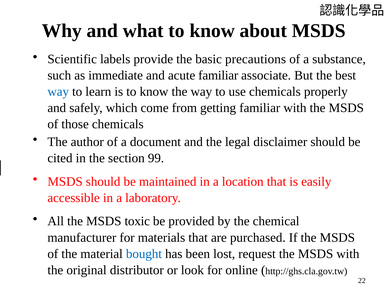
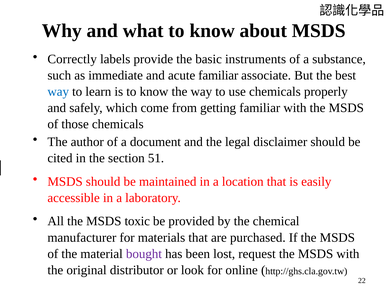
Scientific: Scientific -> Correctly (72, 59)
precautions: precautions -> instruments (256, 59)
99: 99 -> 51 (156, 158)
bought colour: blue -> purple (144, 254)
